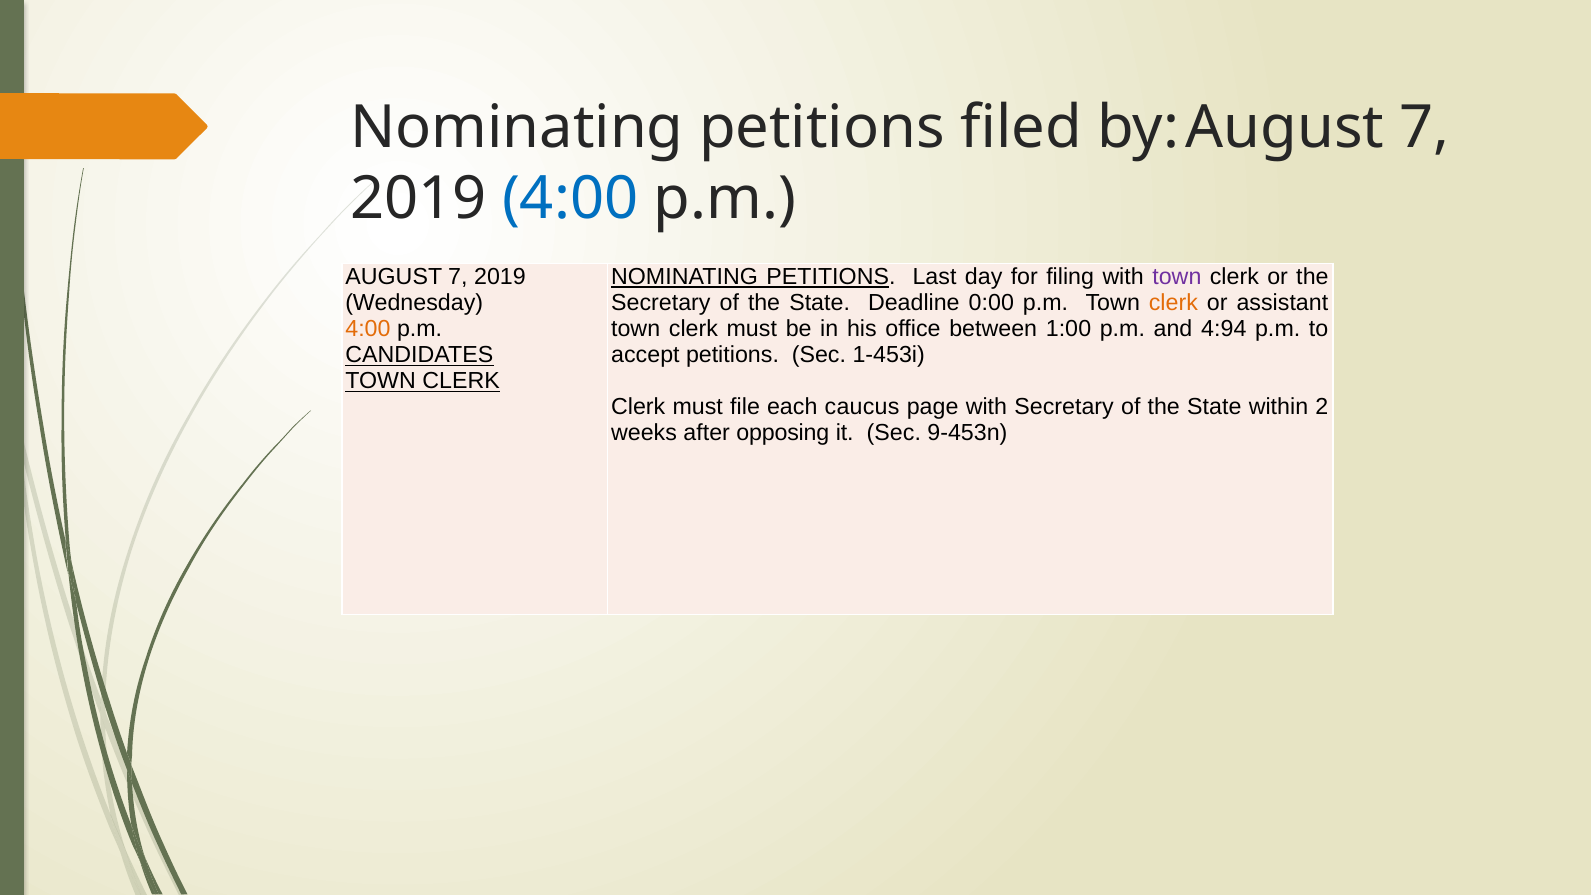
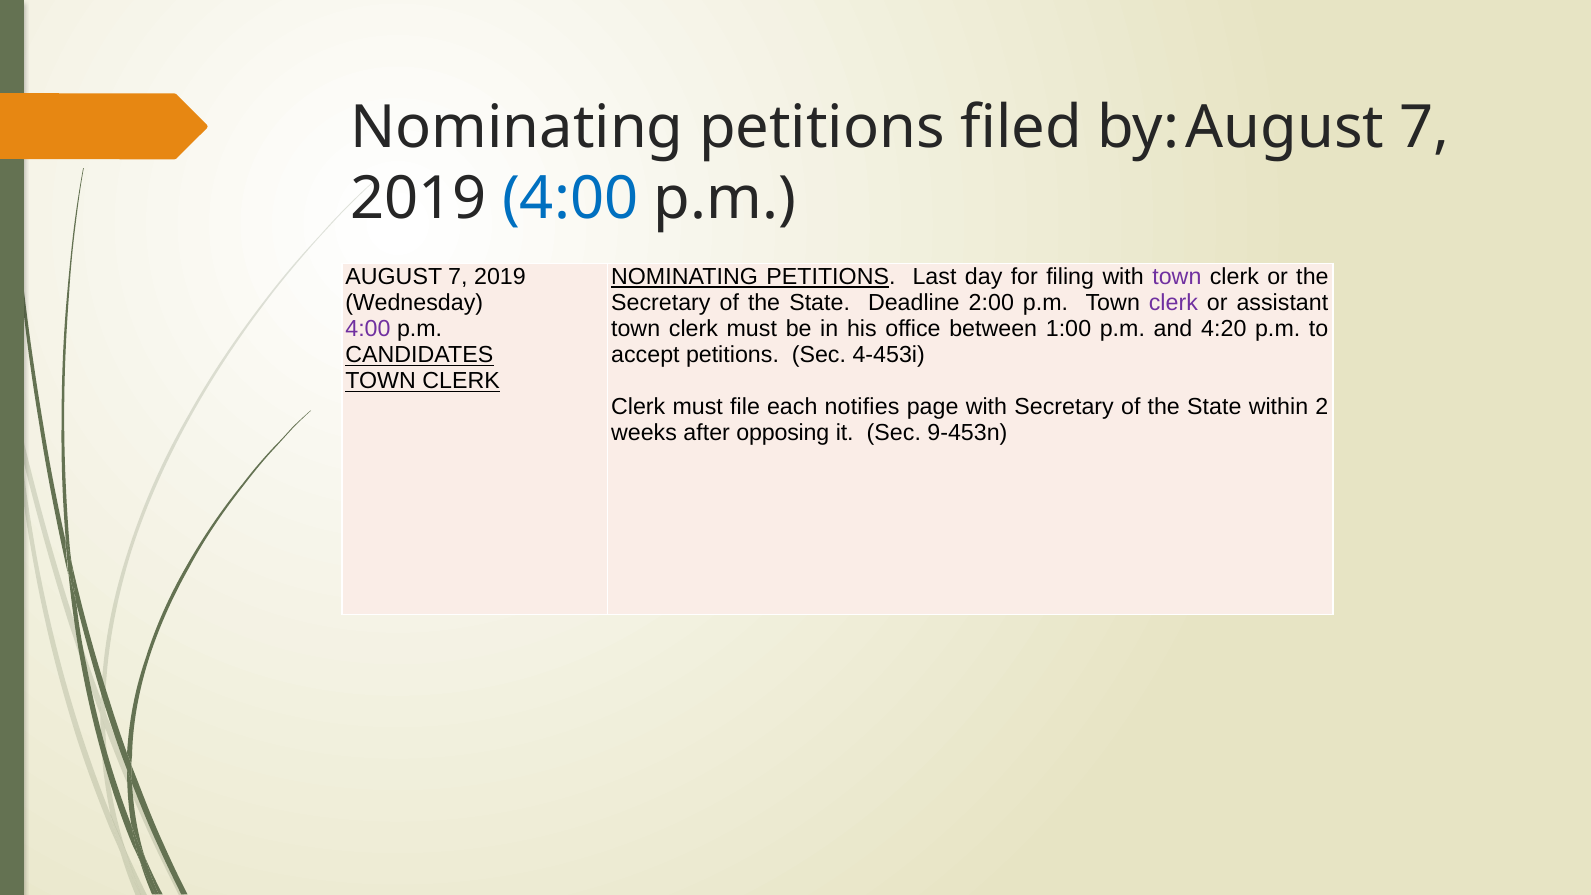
0:00: 0:00 -> 2:00 (991, 303)
clerk colour: orange -> purple (1173, 303)
4:00 colour: orange -> purple (368, 329)
4:94: 4:94 -> 4:20 (1224, 329)
1-453i: 1-453i -> 4-453i (889, 355)
caucus: caucus -> notifies (862, 407)
